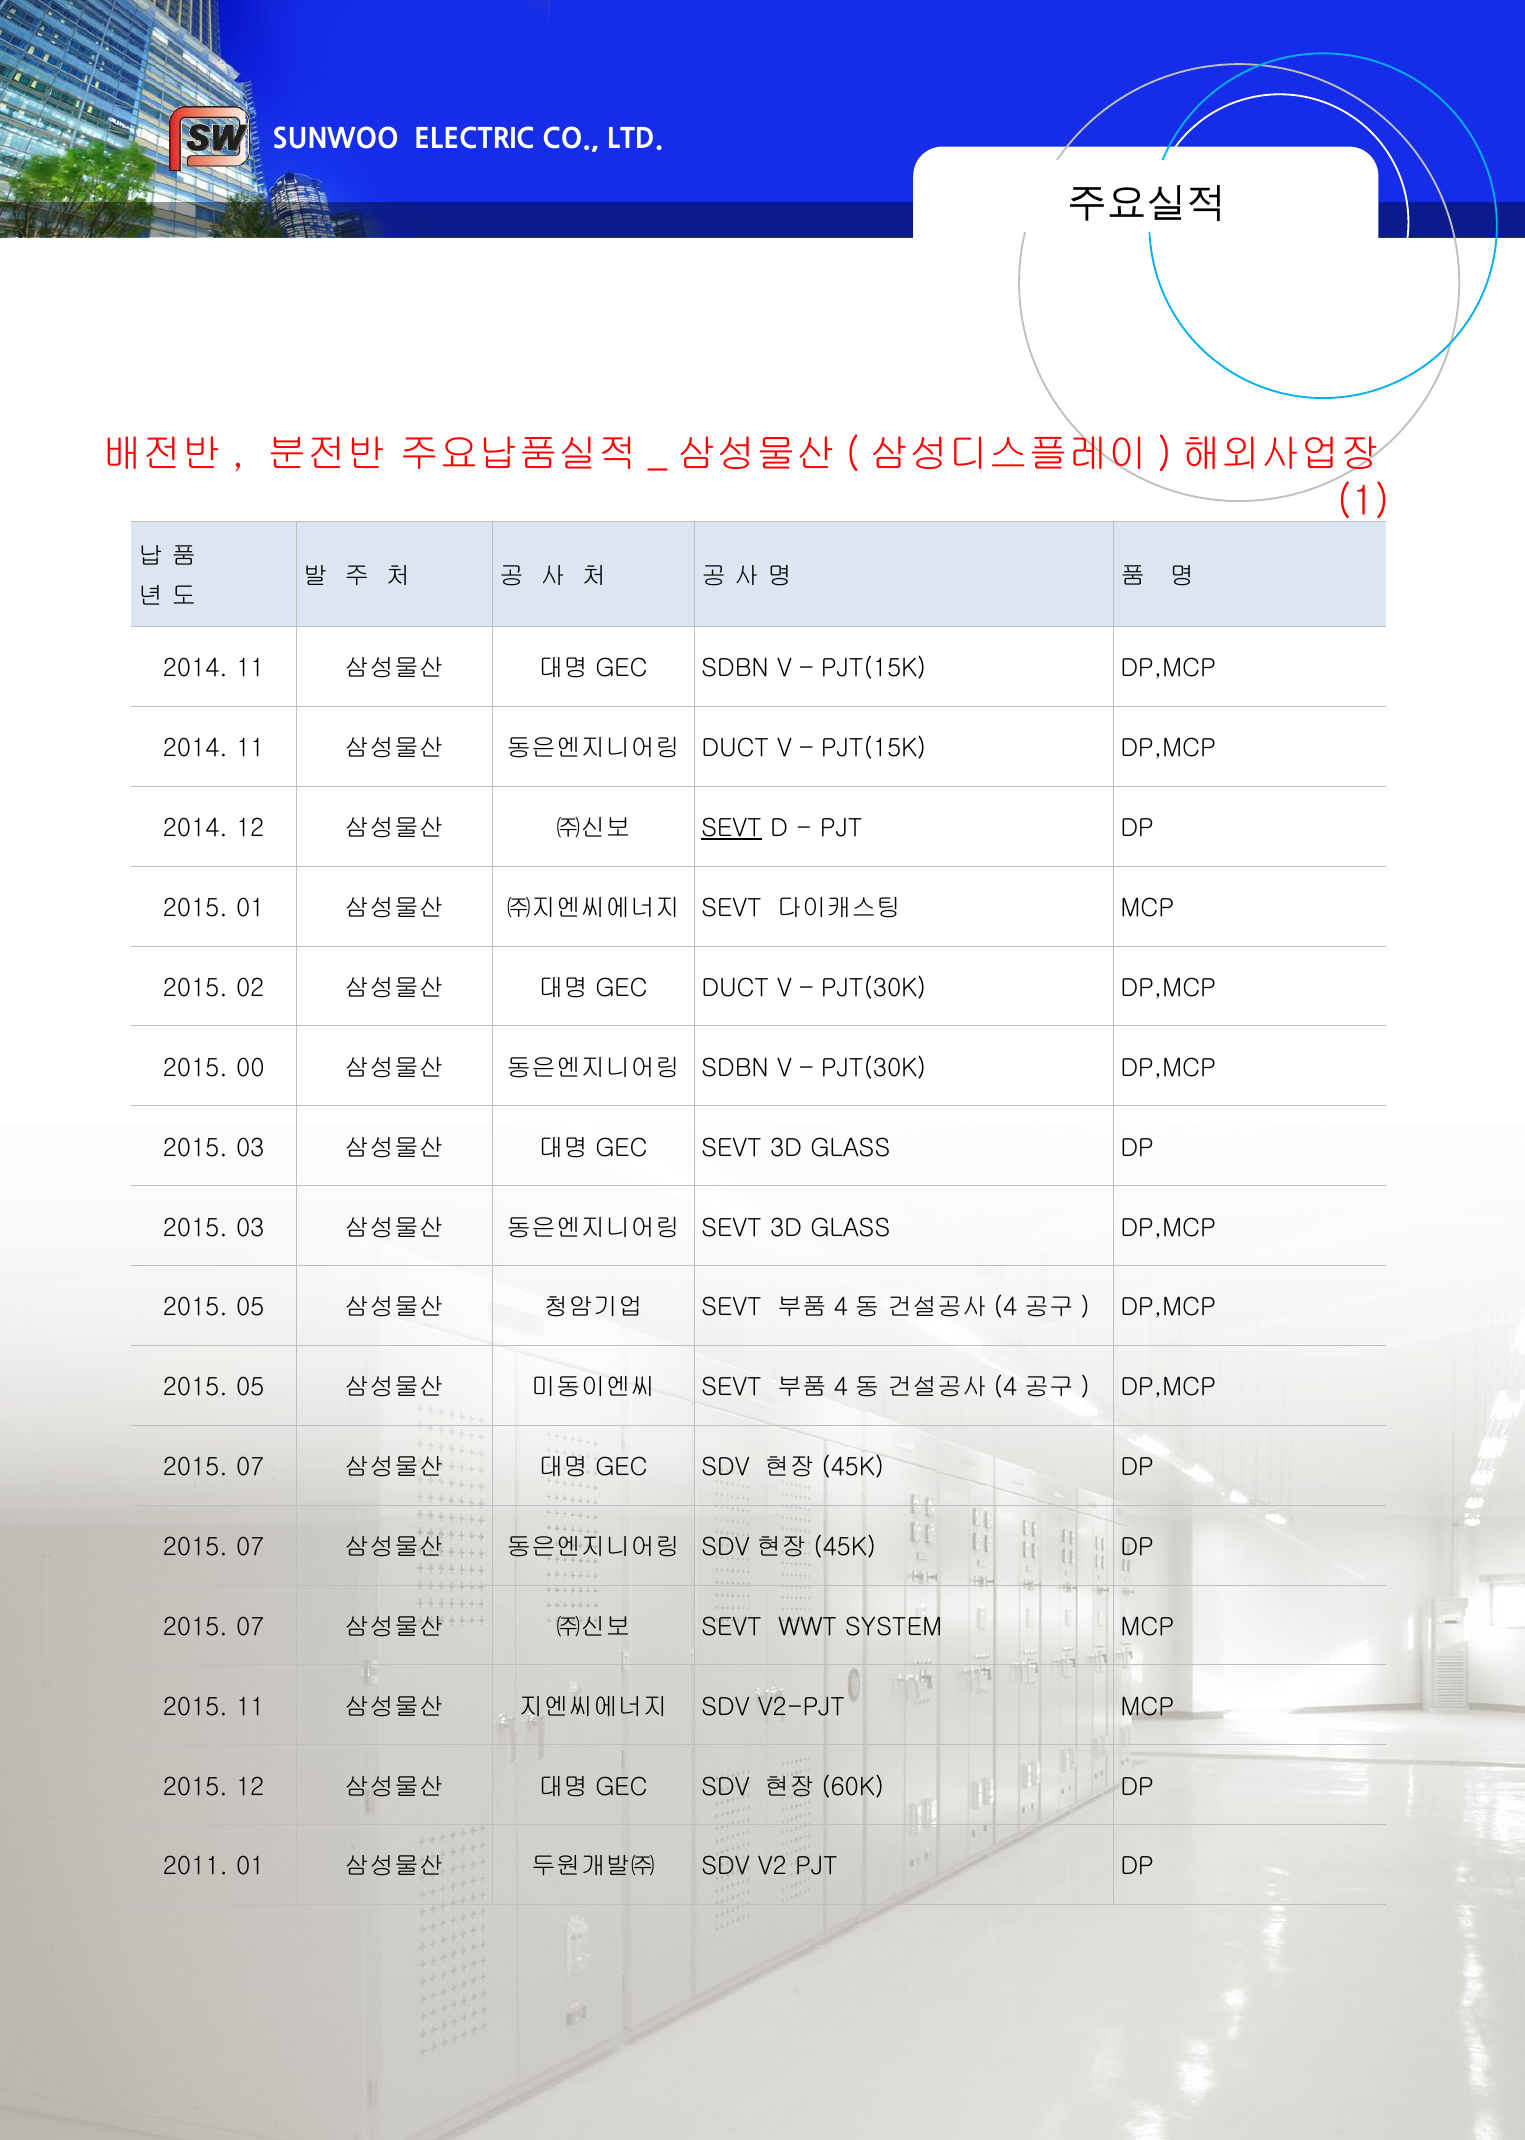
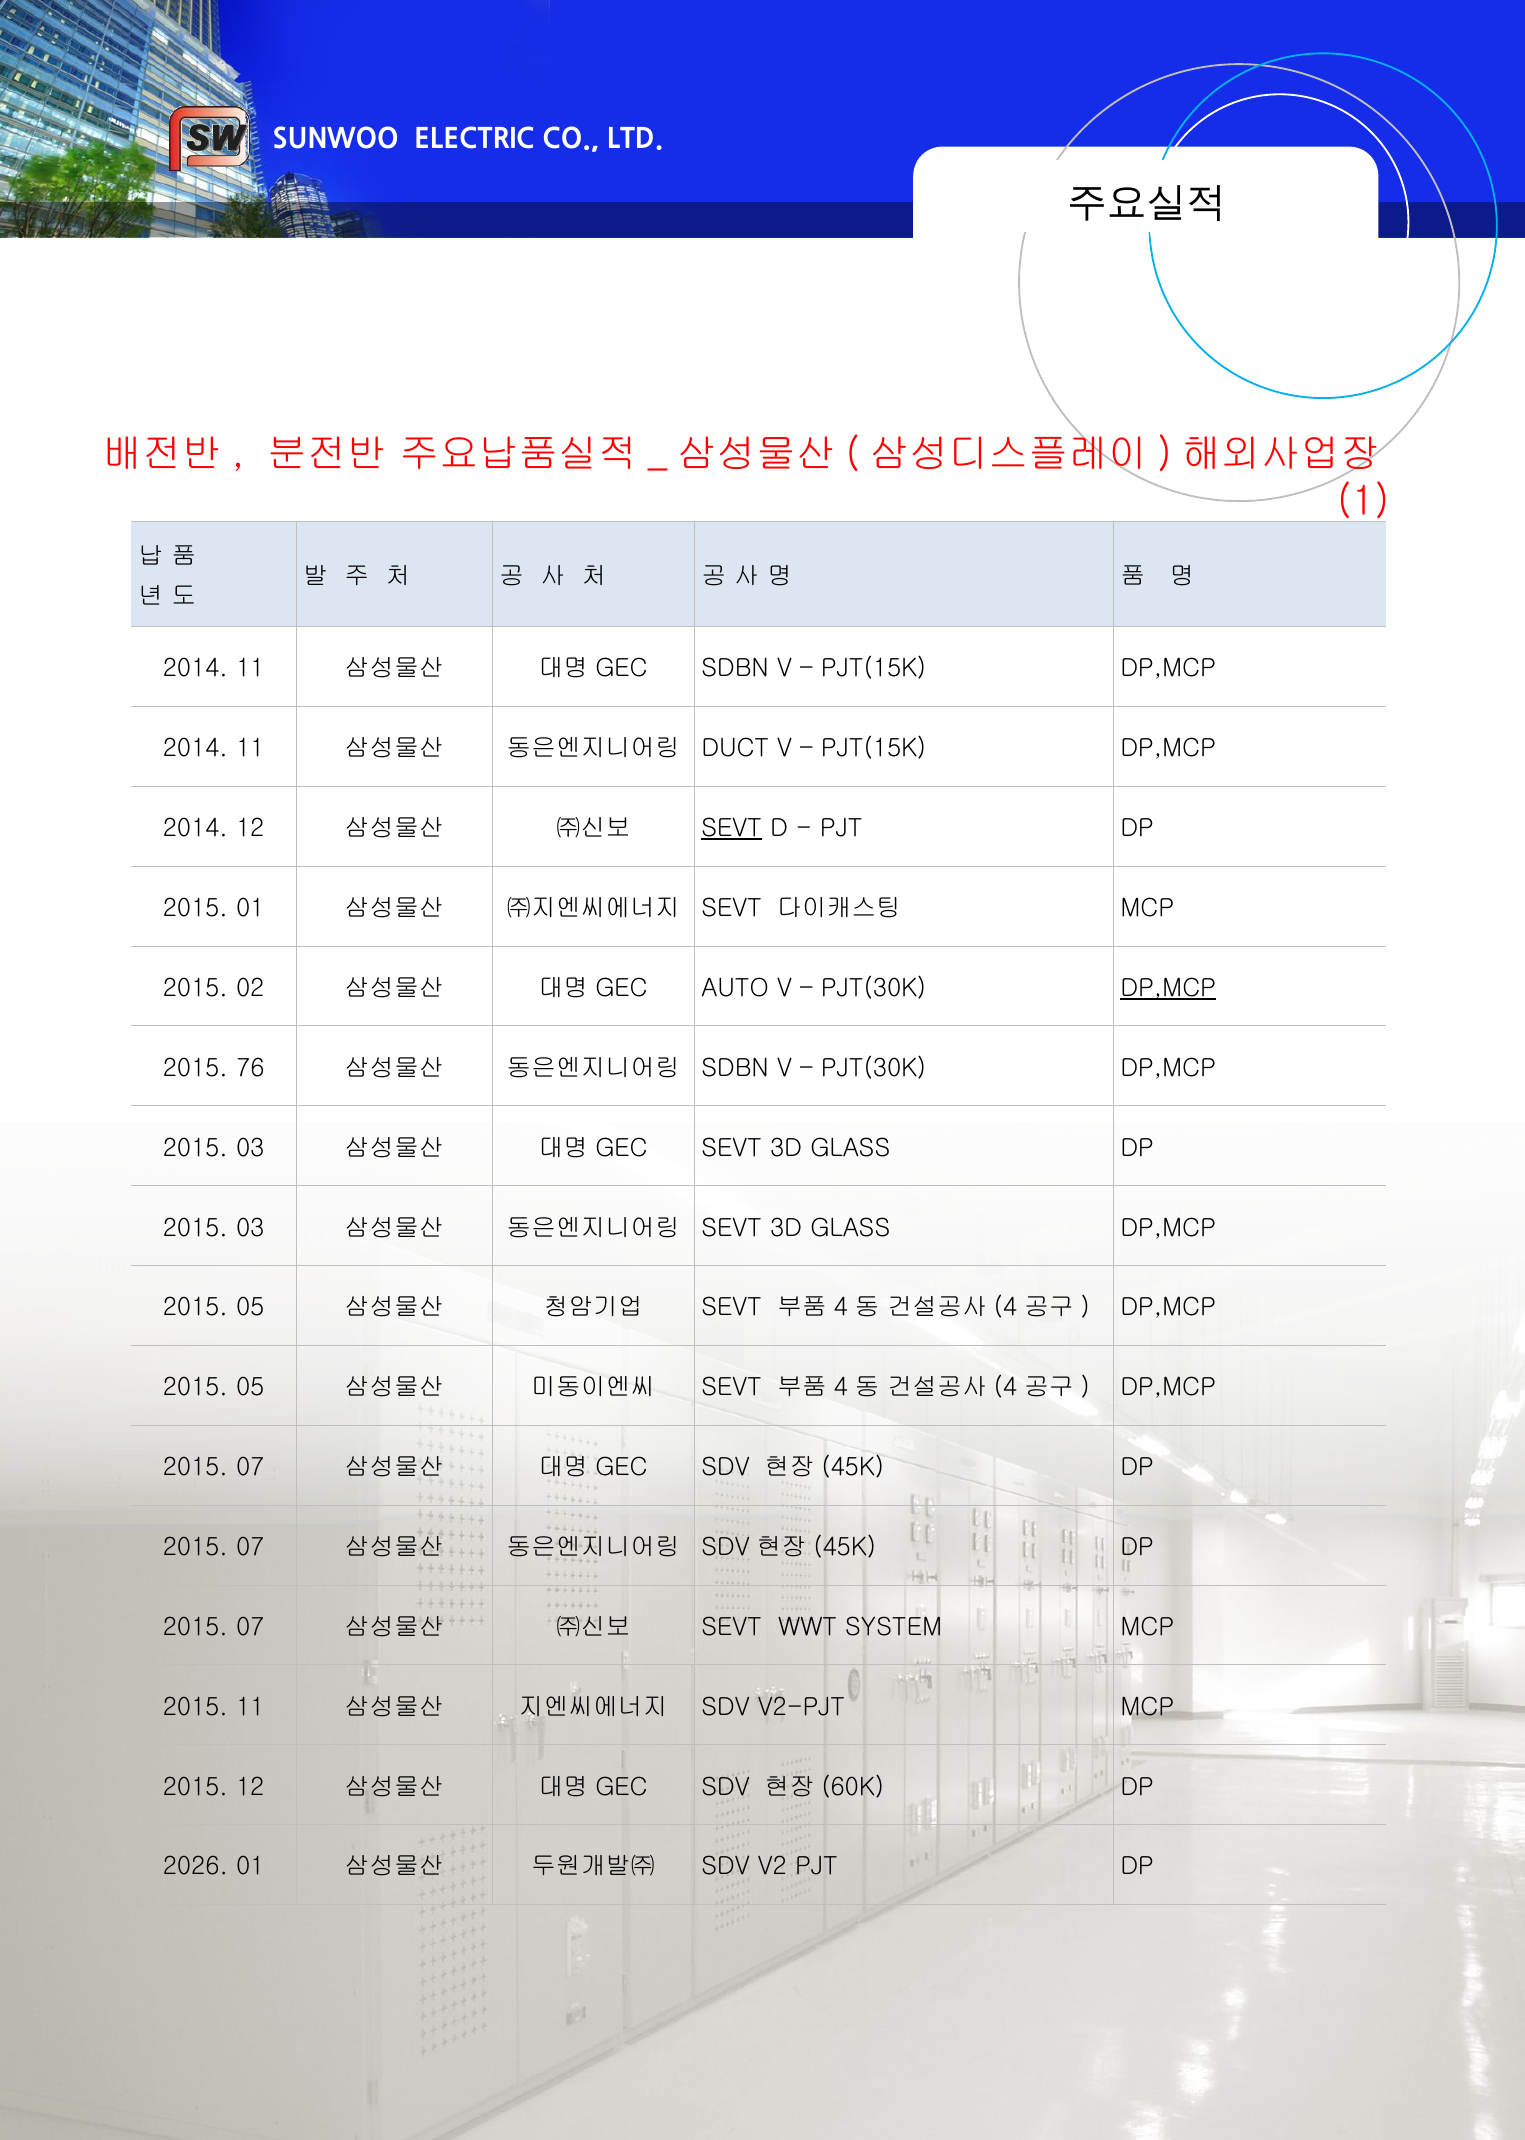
DUCT: DUCT -> AUTO (735, 988)
DP,MCP underline: none -> present (1168, 988)
00: 00 -> 76 (250, 1068)
2011: 2011 -> 2026 (195, 1866)
